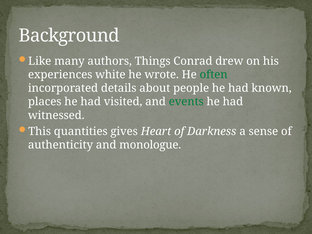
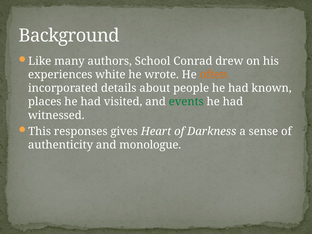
Things: Things -> School (153, 61)
often colour: green -> orange (214, 75)
quantities: quantities -> responses (81, 131)
